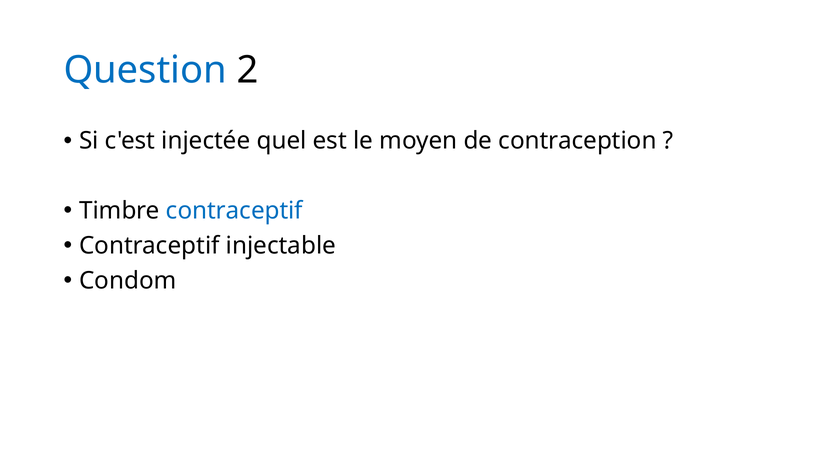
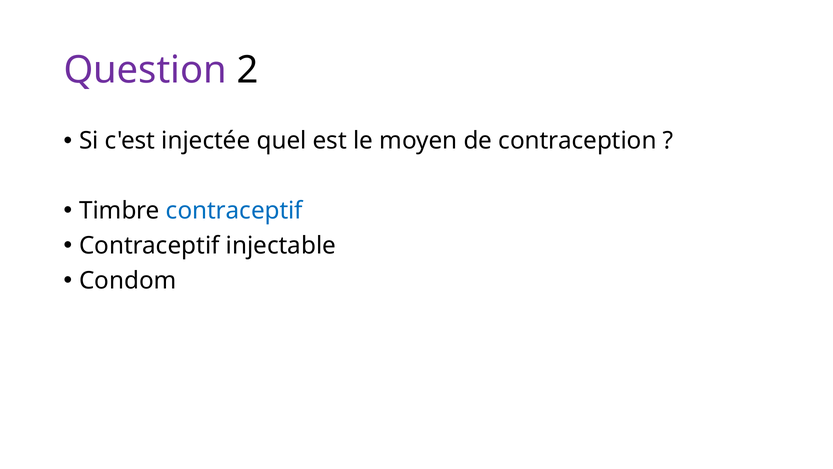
Question colour: blue -> purple (145, 70)
